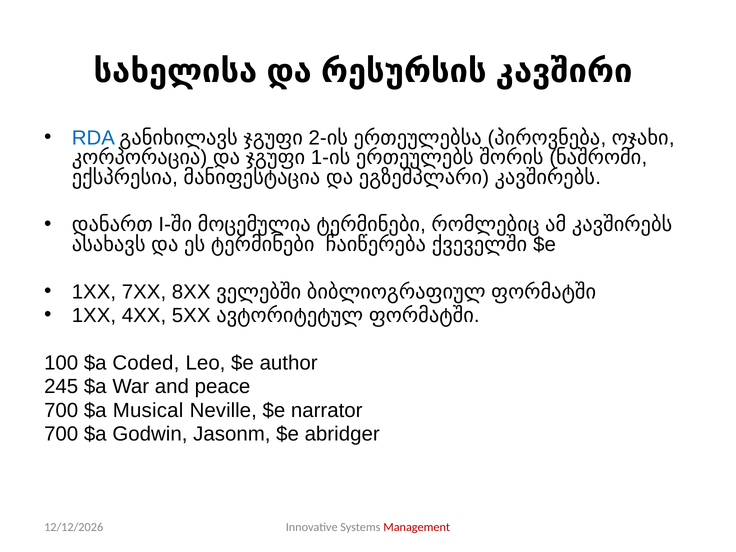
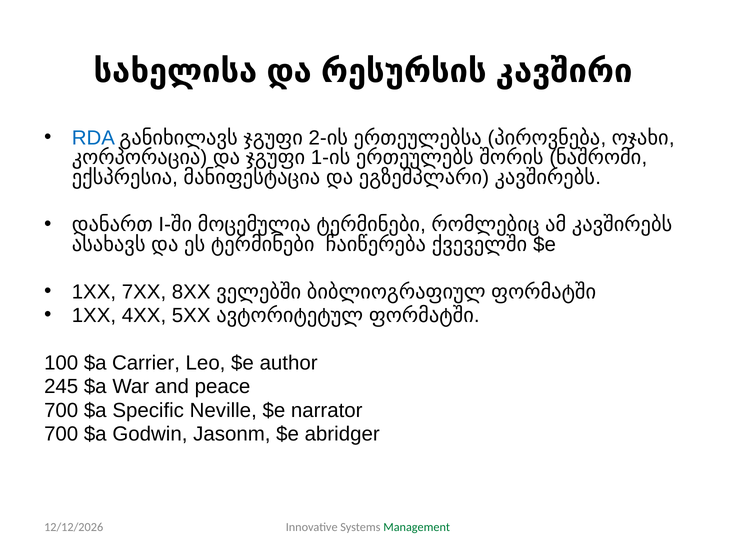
Coded: Coded -> Carrier (146, 363)
Musical: Musical -> Specific (148, 410)
Management colour: red -> green (417, 527)
